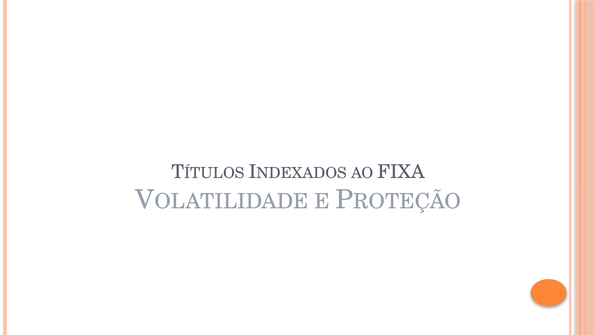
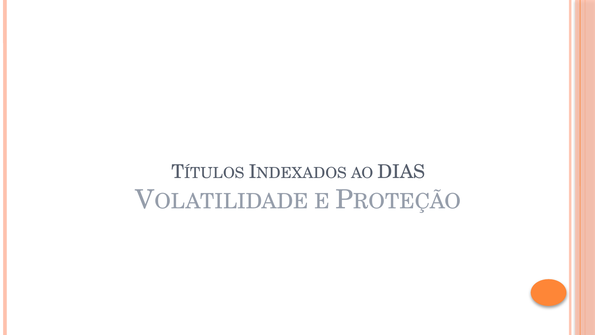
FIXA: FIXA -> DIAS (401, 172)
